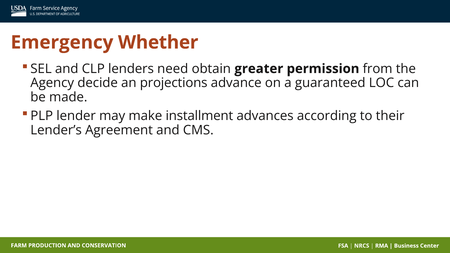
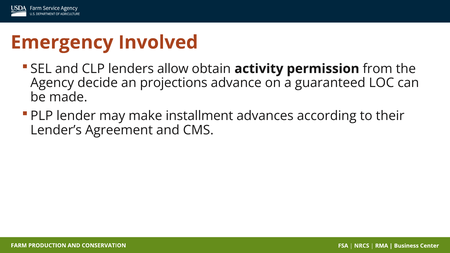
Whether: Whether -> Involved (158, 42)
need: need -> allow (173, 69)
greater: greater -> activity (259, 69)
